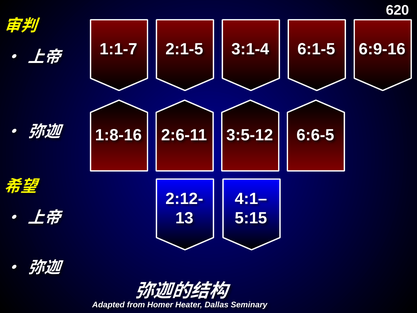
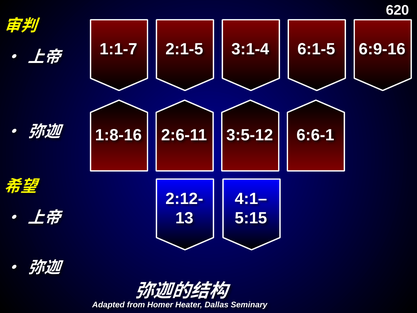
6:6-5: 6:6-5 -> 6:6-1 (315, 135)
